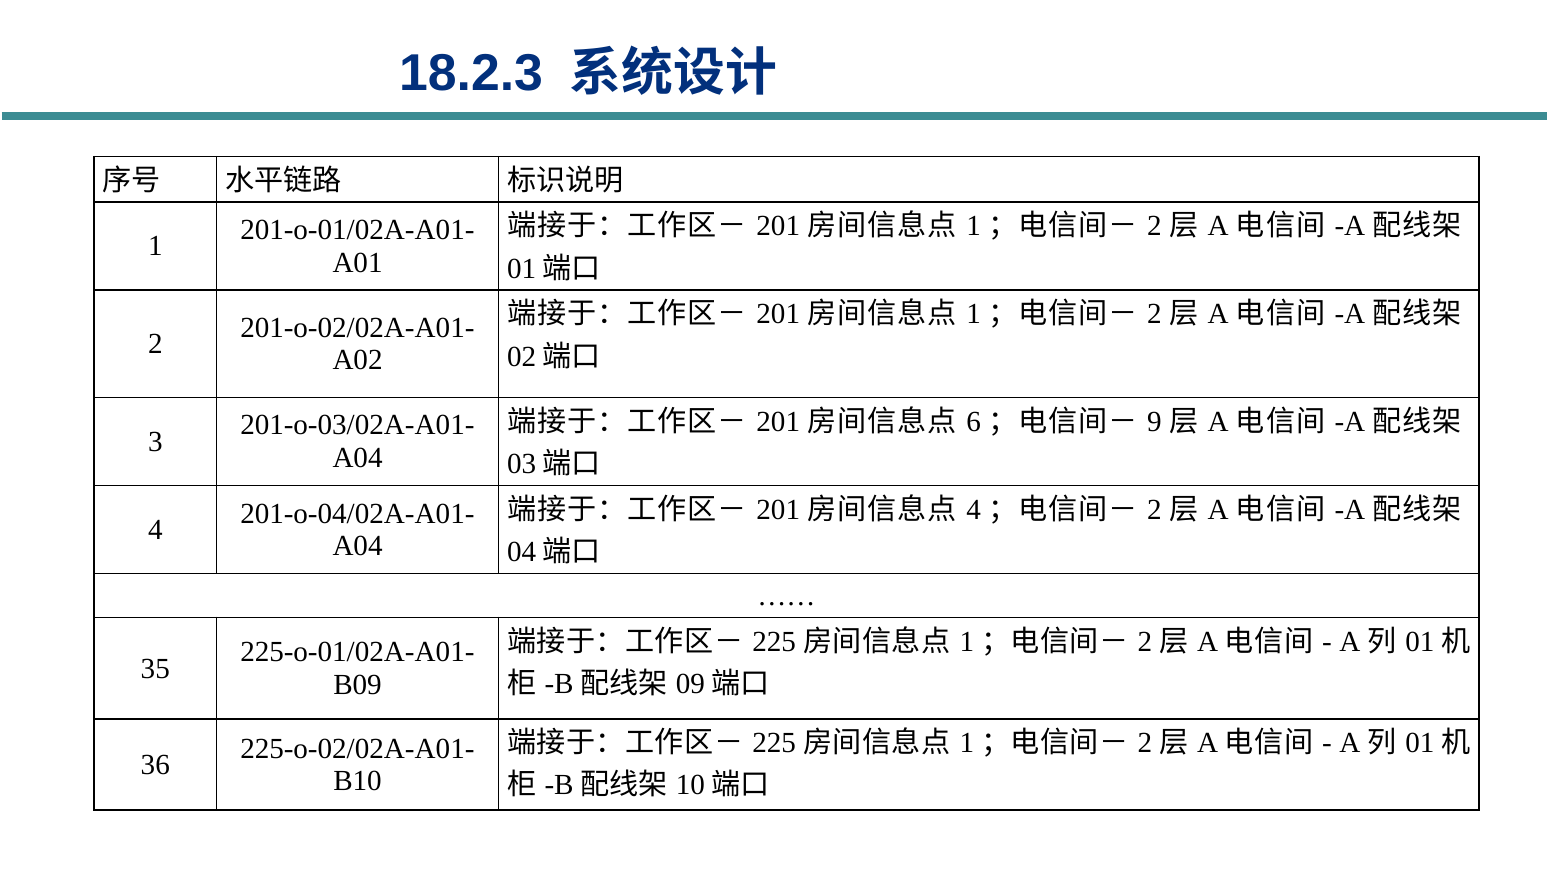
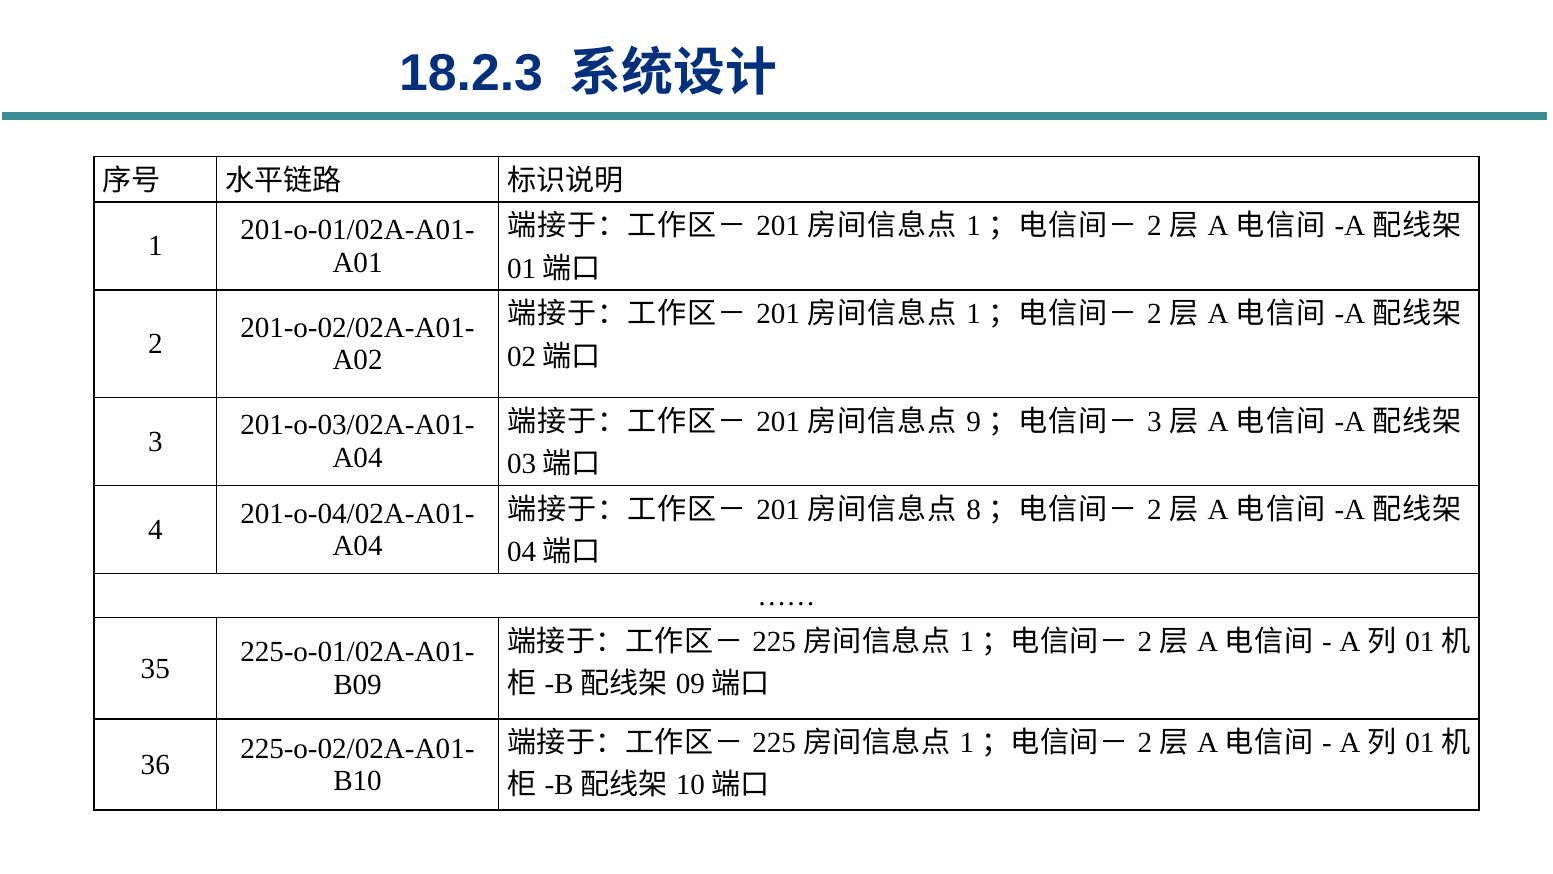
6: 6 -> 9 (974, 421)
9: 9 -> 3 (1155, 421)
4: 4 -> 8 (974, 509)
